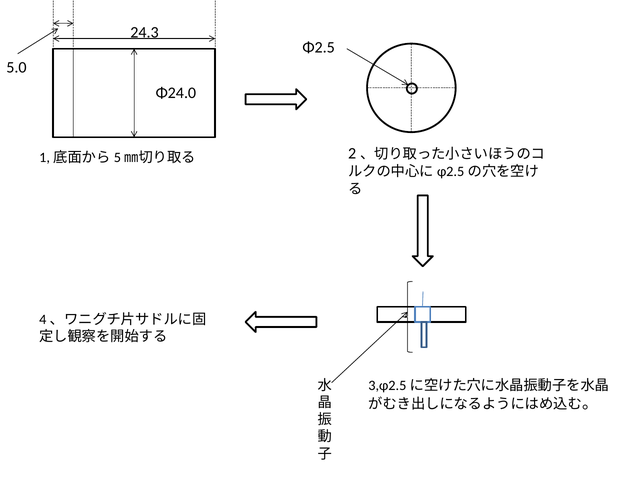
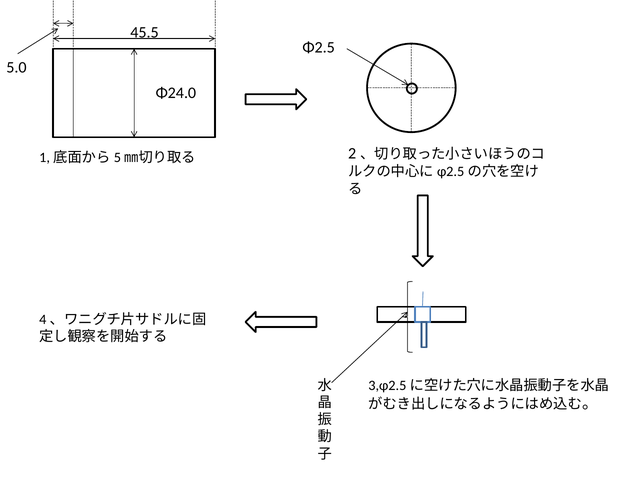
24.3: 24.3 -> 45.5 (145, 32)
